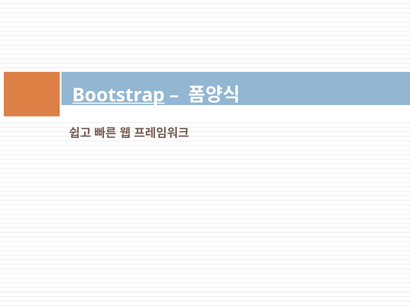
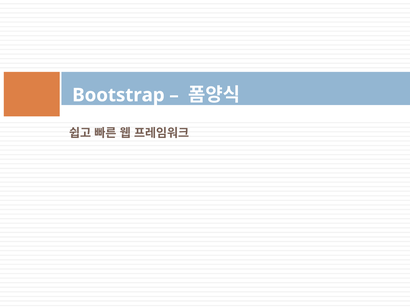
Bootstrap underline: present -> none (118, 95)
